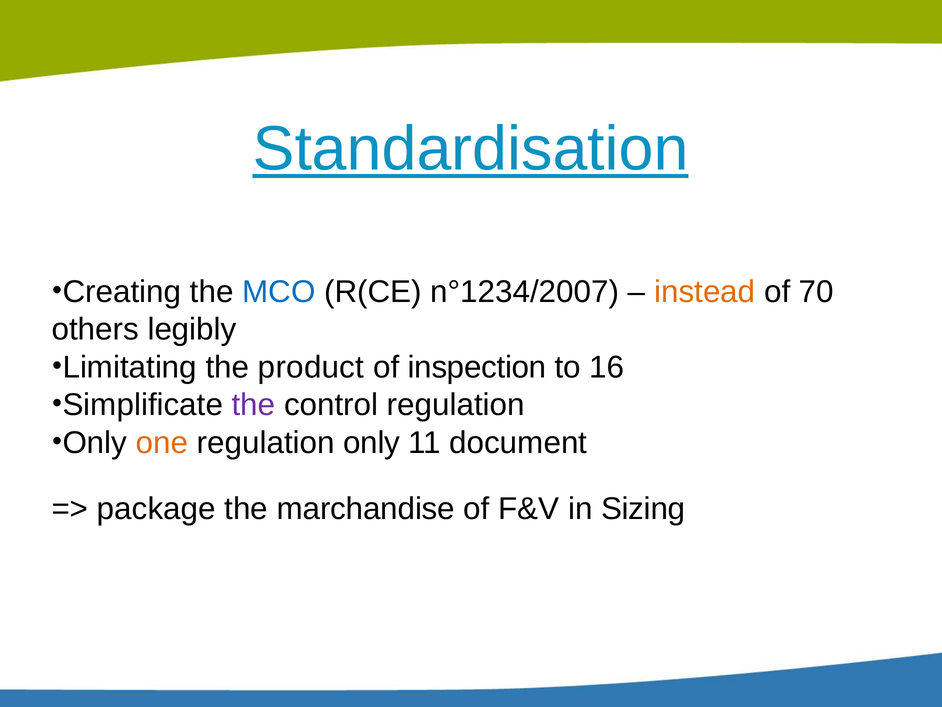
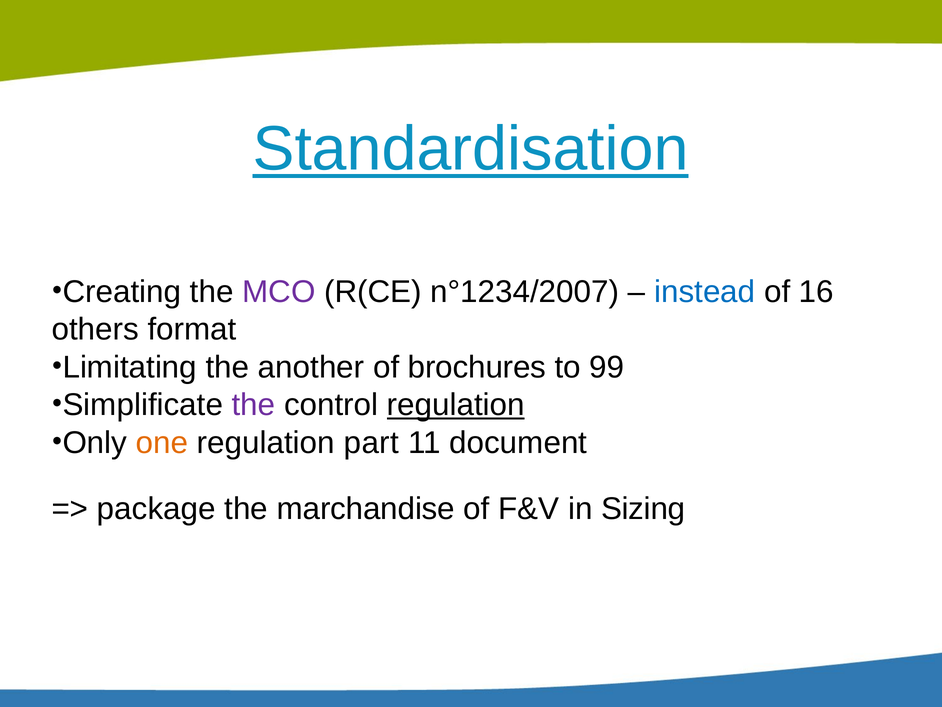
MCO colour: blue -> purple (279, 292)
instead colour: orange -> blue (705, 292)
70: 70 -> 16 (816, 292)
legibly: legibly -> format (192, 329)
product: product -> another (311, 367)
inspection: inspection -> brochures (477, 367)
16: 16 -> 99 (607, 367)
regulation underline: none -> present (456, 405)
only: only -> part (371, 442)
